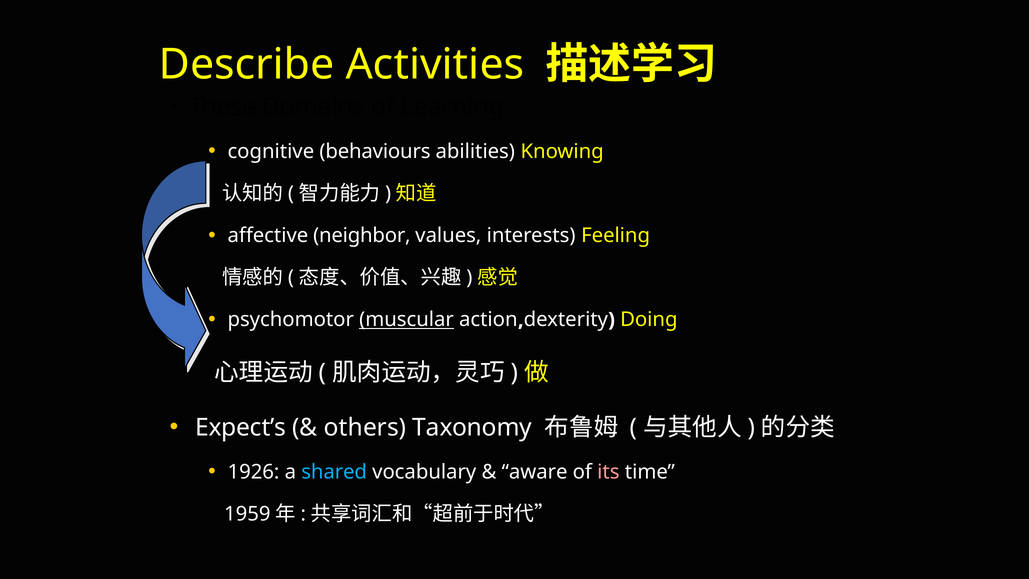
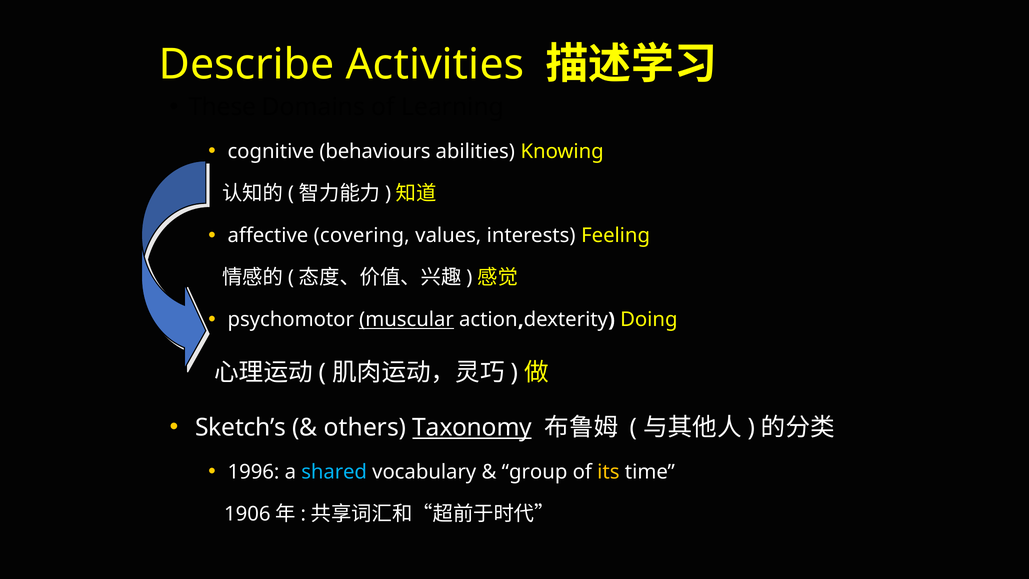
neighbor: neighbor -> covering (362, 236)
Expect’s: Expect’s -> Sketch’s (241, 428)
Taxonomy underline: none -> present (472, 428)
1926: 1926 -> 1996 (253, 472)
aware: aware -> group (535, 472)
its colour: pink -> yellow (608, 472)
1959: 1959 -> 1906 (247, 514)
